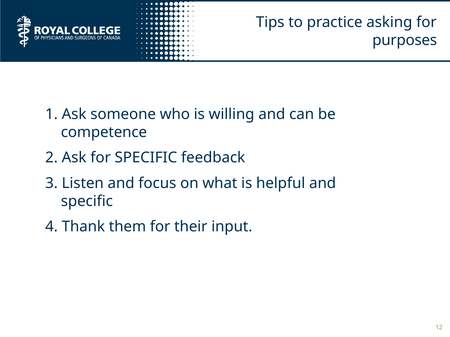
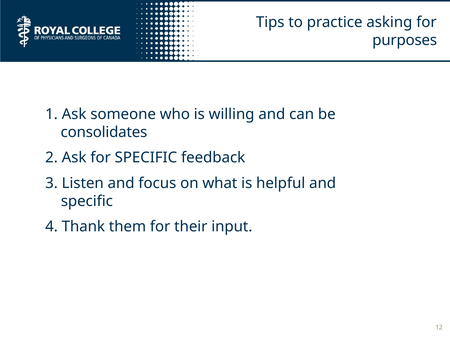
competence: competence -> consolidates (104, 132)
